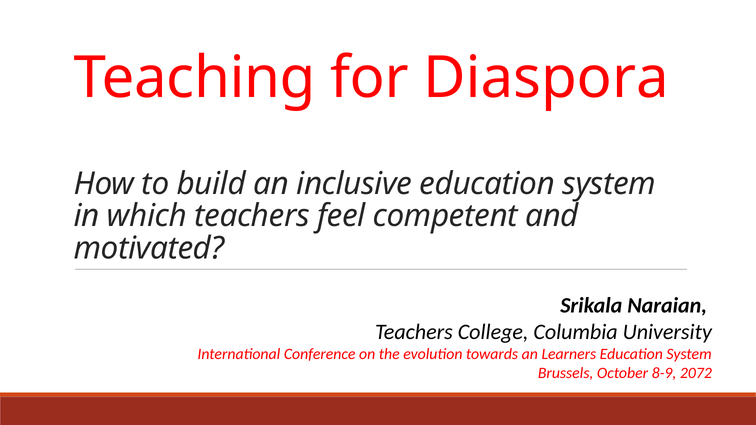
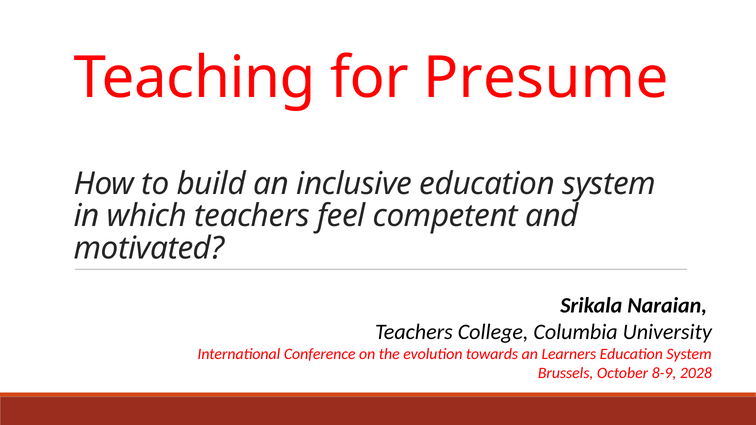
Diaspora: Diaspora -> Presume (546, 78)
2072: 2072 -> 2028 (696, 373)
